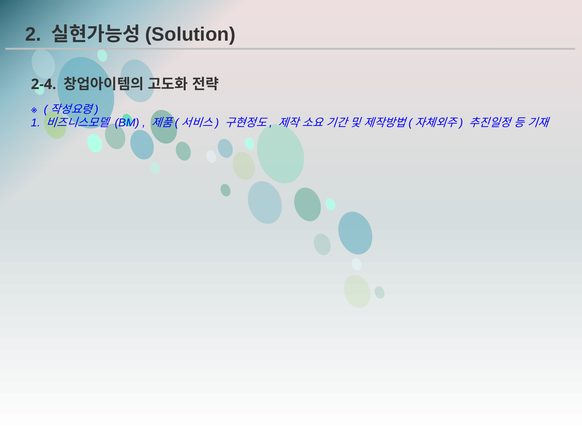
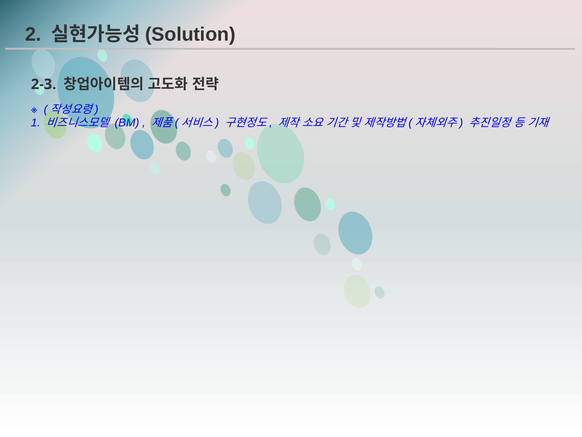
2-4: 2-4 -> 2-3 (44, 84)
